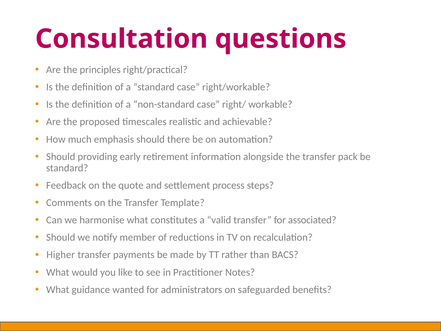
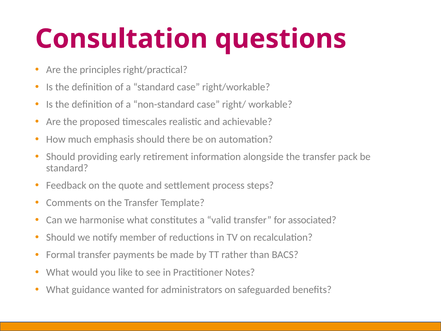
Higher: Higher -> Formal (61, 255)
